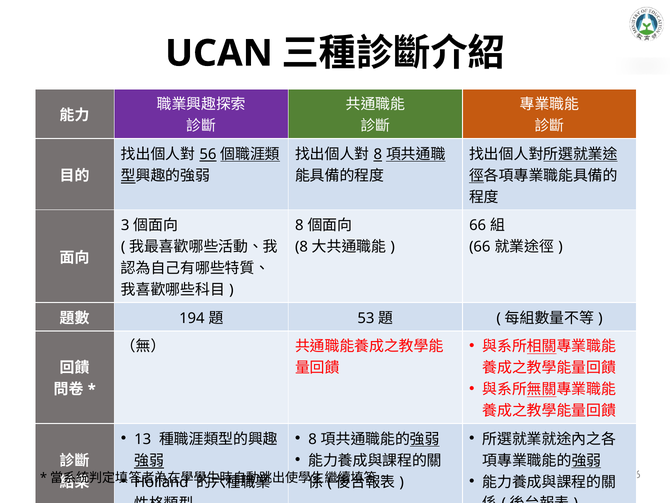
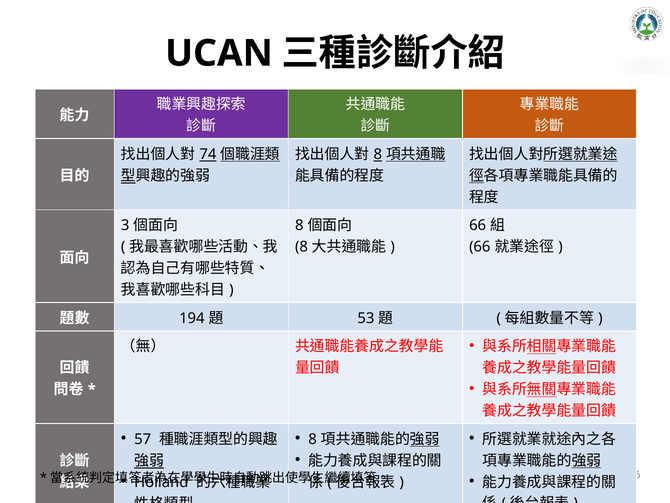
56: 56 -> 74 (208, 154)
13: 13 -> 57 (143, 439)
